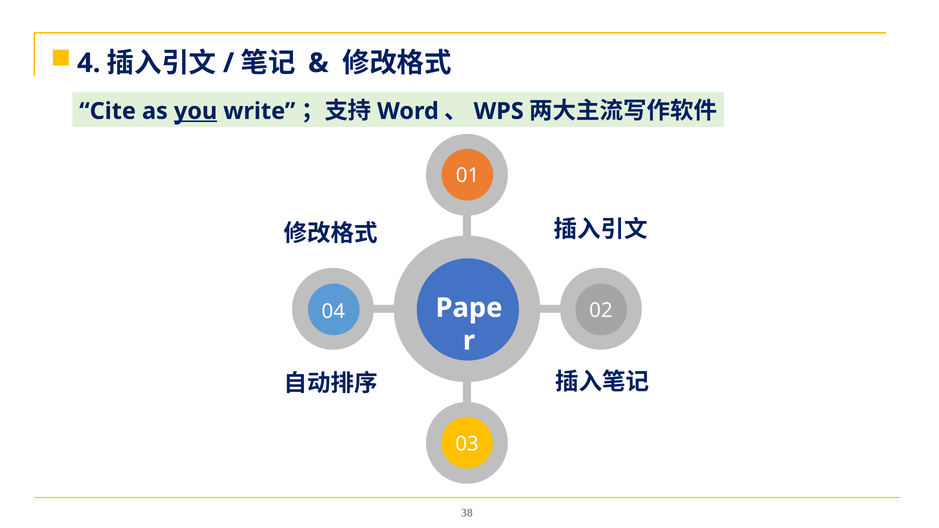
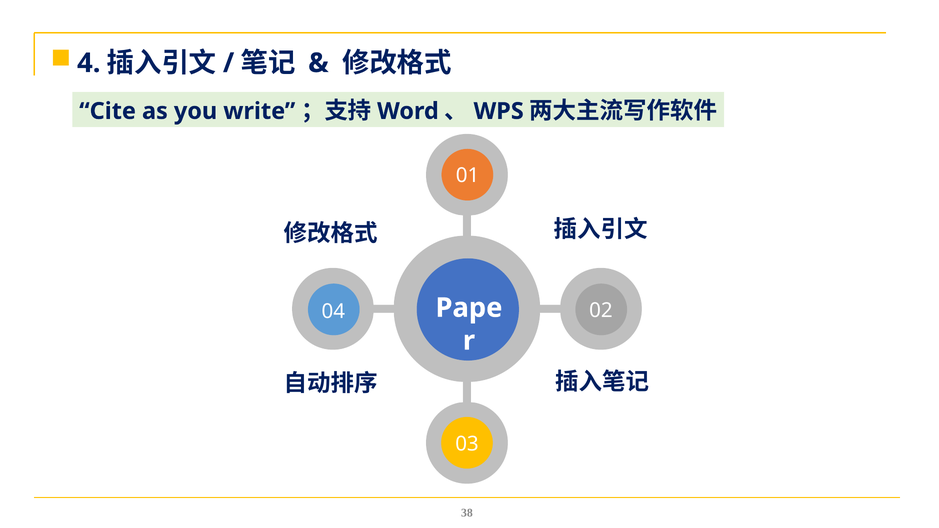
you underline: present -> none (196, 111)
